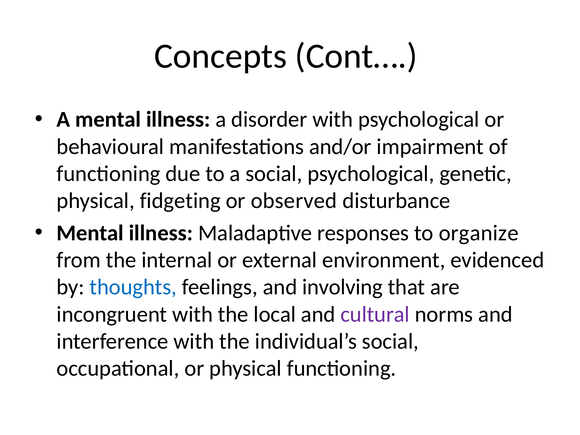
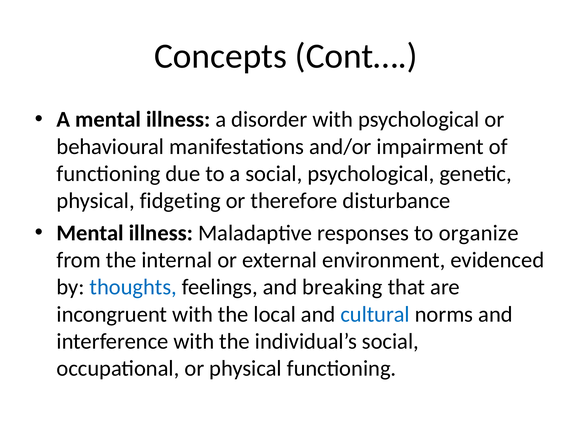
observed: observed -> therefore (294, 201)
involving: involving -> breaking (342, 287)
cultural colour: purple -> blue (375, 314)
